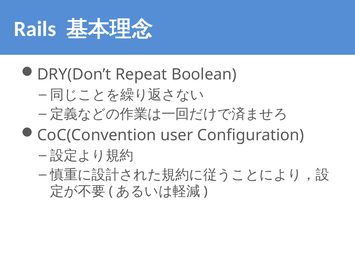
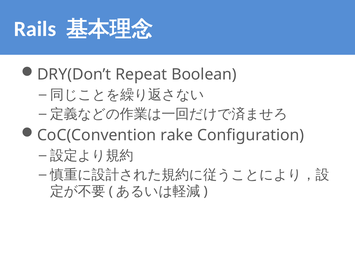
user: user -> rake (177, 135)
